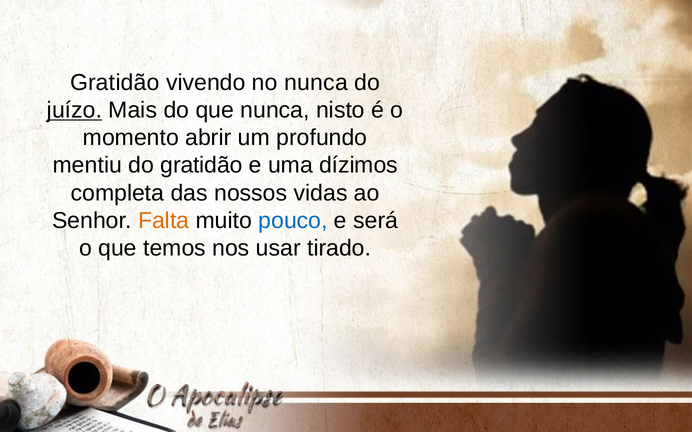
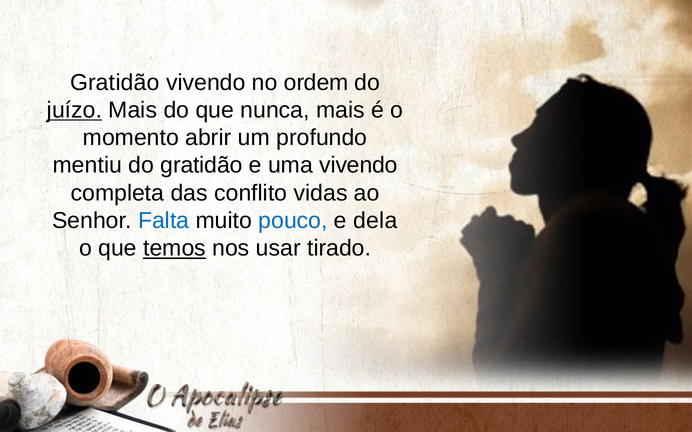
no nunca: nunca -> ordem (316, 83)
nunca nisto: nisto -> mais (340, 110)
uma dízimos: dízimos -> vivendo (359, 166)
nossos: nossos -> conflito (251, 193)
Falta colour: orange -> blue (164, 221)
será: será -> dela (376, 221)
temos underline: none -> present (175, 249)
